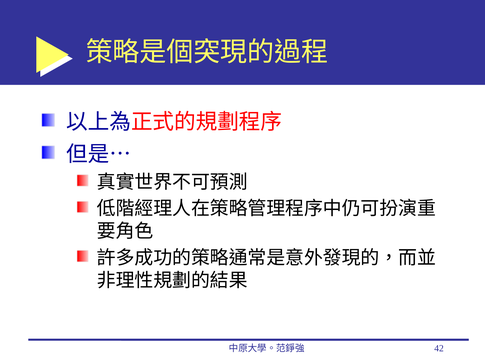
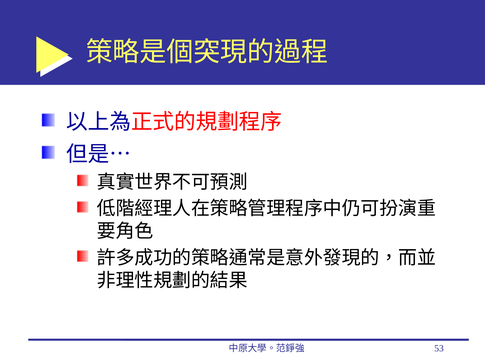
42: 42 -> 53 (439, 348)
